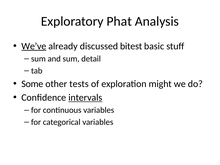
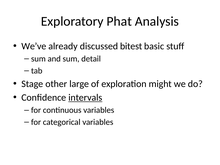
We’ve underline: present -> none (34, 46)
Some: Some -> Stage (32, 84)
tests: tests -> large (79, 84)
